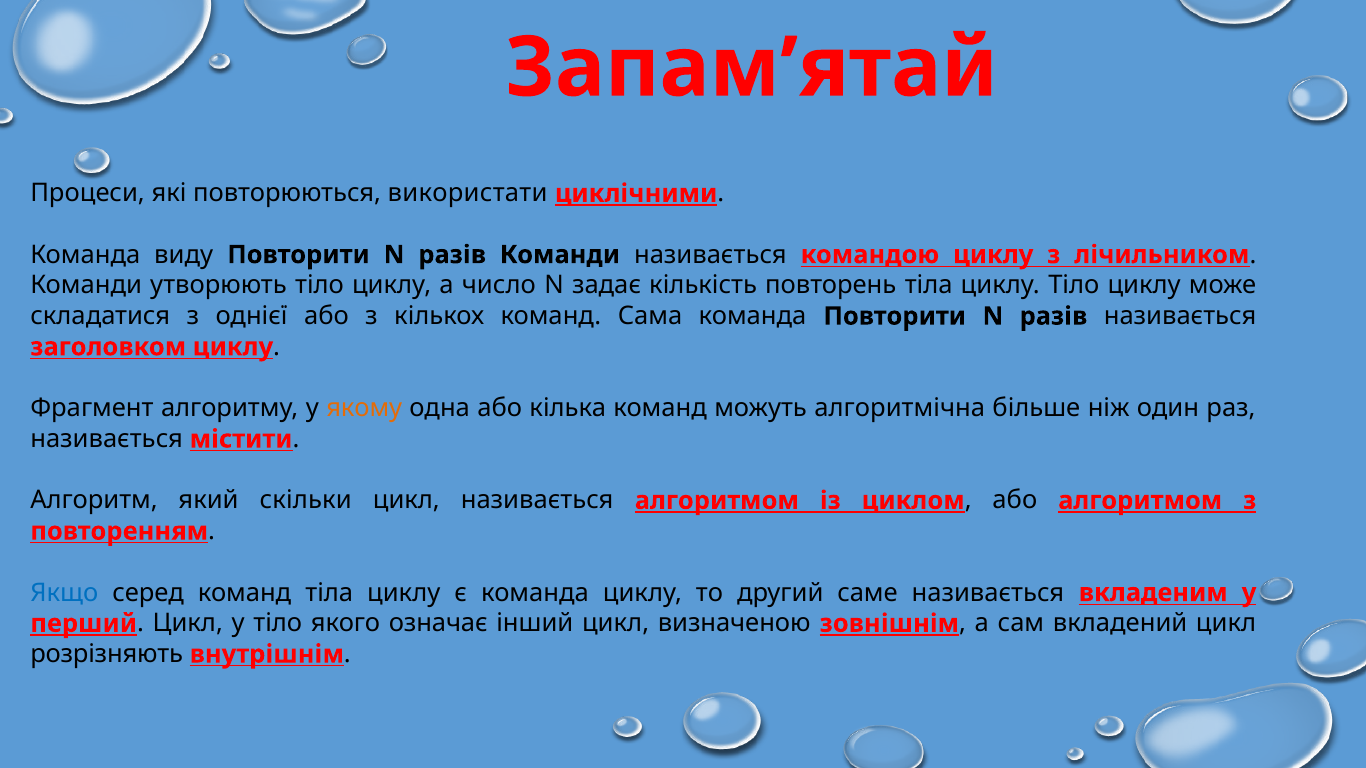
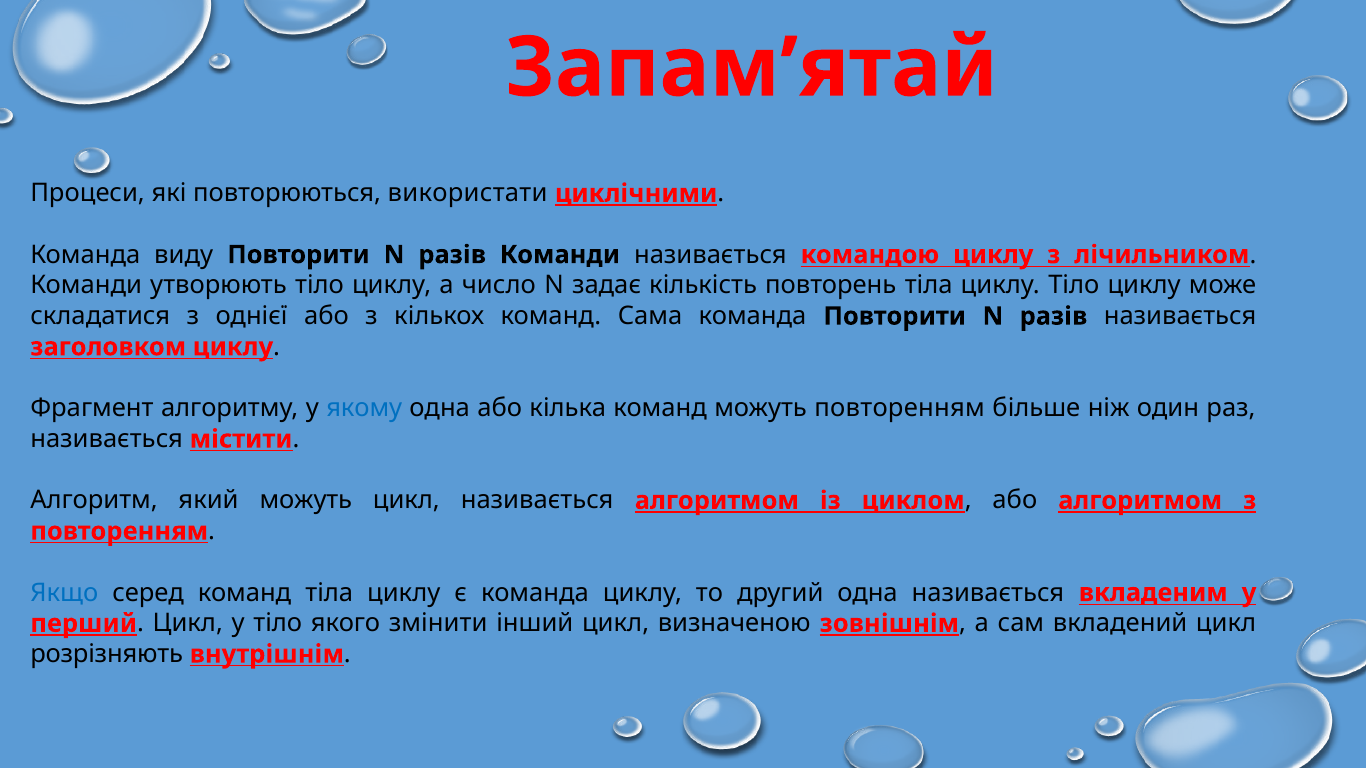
якому colour: orange -> blue (364, 409)
можуть алгоритмічна: алгоритмічна -> повторенням (900, 409)
який скільки: скільки -> можуть (306, 501)
другий саме: саме -> одна (868, 593)
означає: означає -> змінити (438, 624)
